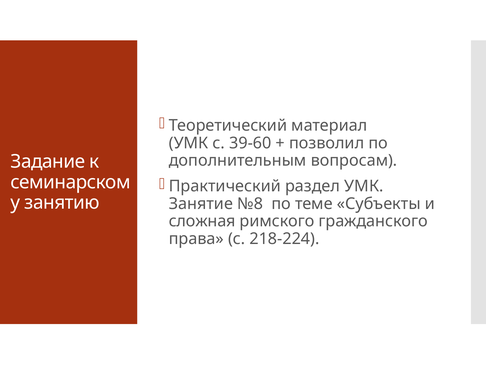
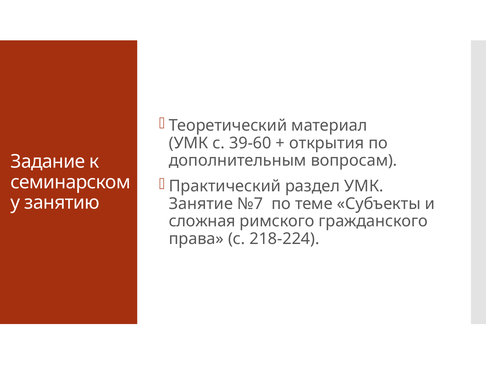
позволил: позволил -> открытия (327, 143)
№8: №8 -> №7 (250, 203)
